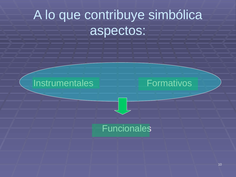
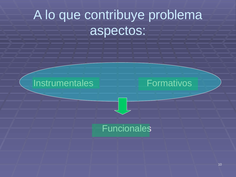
simbólica: simbólica -> problema (175, 15)
